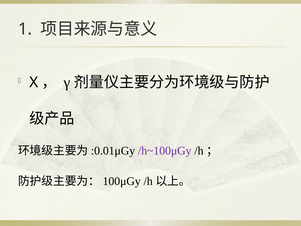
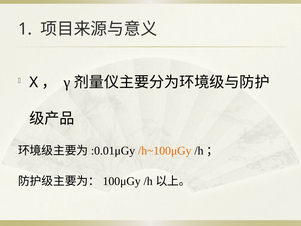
/h~100μGy colour: purple -> orange (165, 151)
